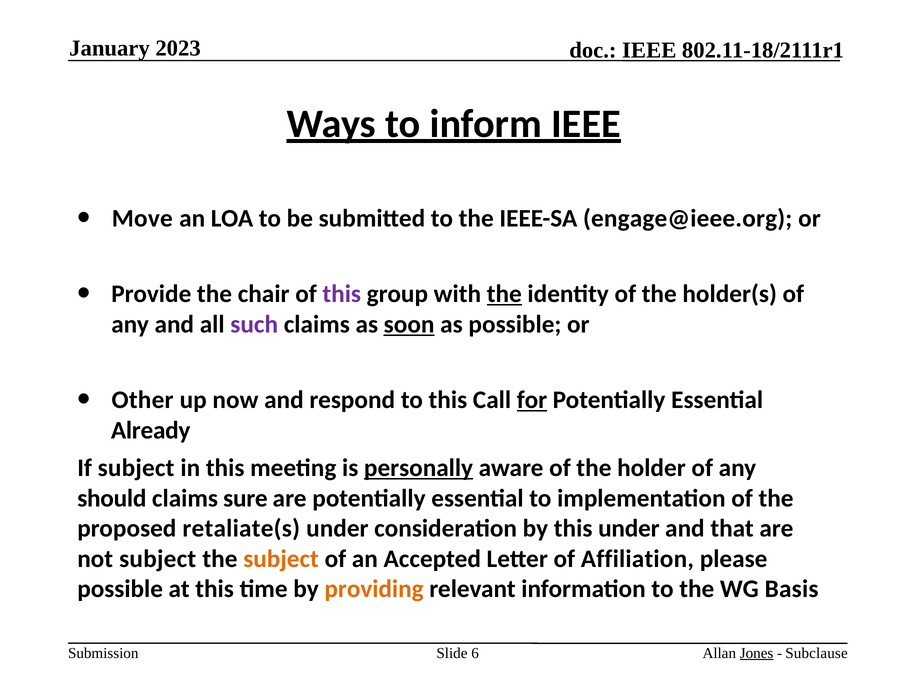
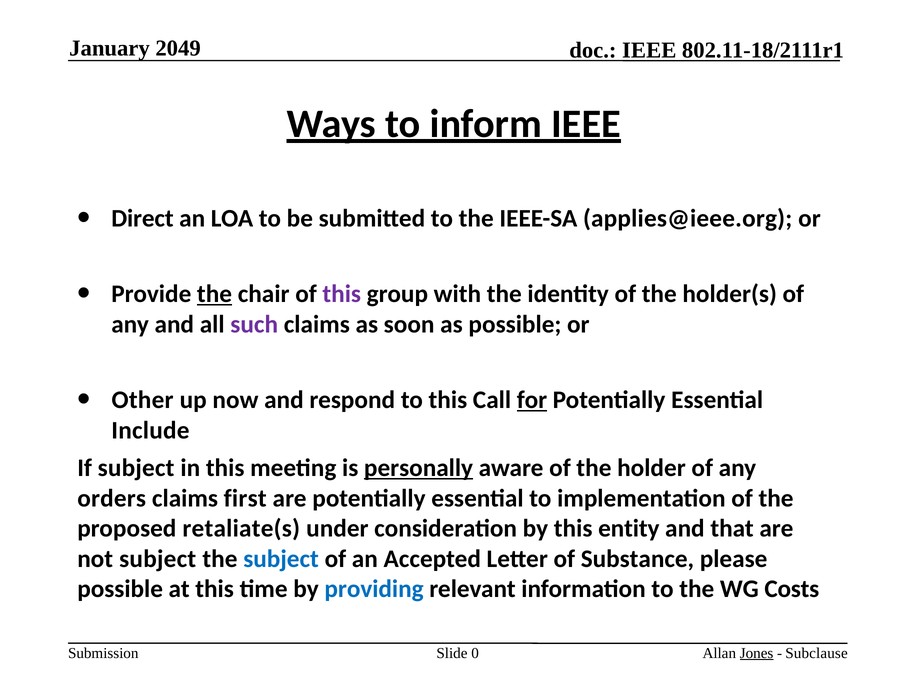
2023: 2023 -> 2049 (178, 48)
Move: Move -> Direct (142, 218)
engage@ieee.org: engage@ieee.org -> applies@ieee.org (688, 218)
the underline: none -> present (214, 294)
the underline: present -> none (504, 294)
soon underline: present -> none (409, 324)
Already: Already -> Include (150, 430)
should: should -> orders (112, 498)
sure: sure -> first (245, 498)
this under: under -> entity (629, 529)
subject colour: orange -> blue (281, 559)
Affiliation: Affiliation -> Substance (637, 559)
providing colour: orange -> blue (374, 589)
Basis: Basis -> Costs (792, 589)
6: 6 -> 0 (475, 653)
